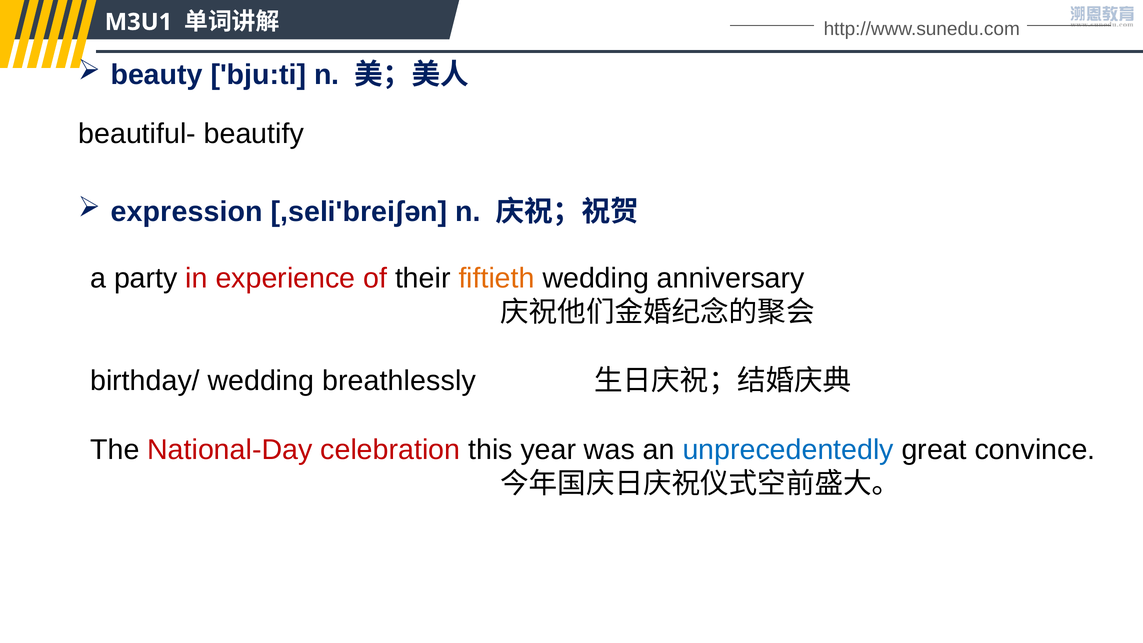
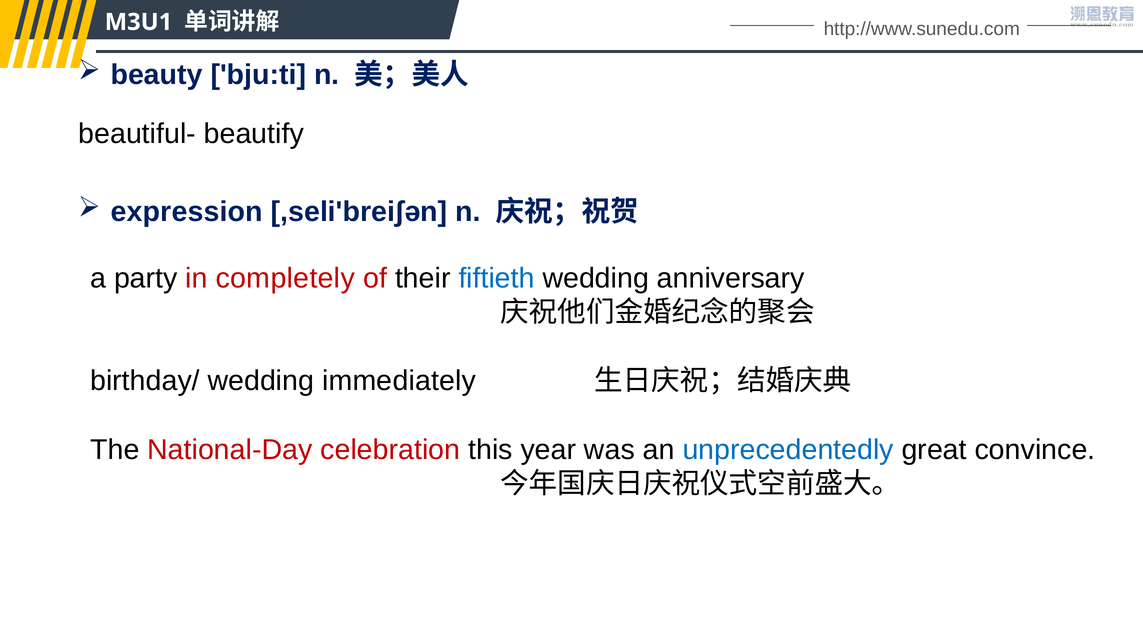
experience: experience -> completely (285, 278)
fiftieth colour: orange -> blue (497, 278)
breathlessly: breathlessly -> immediately (399, 381)
